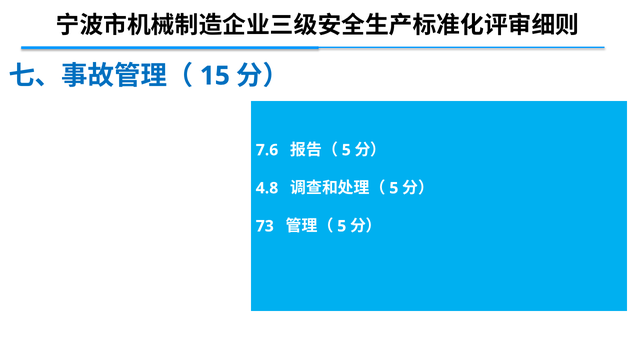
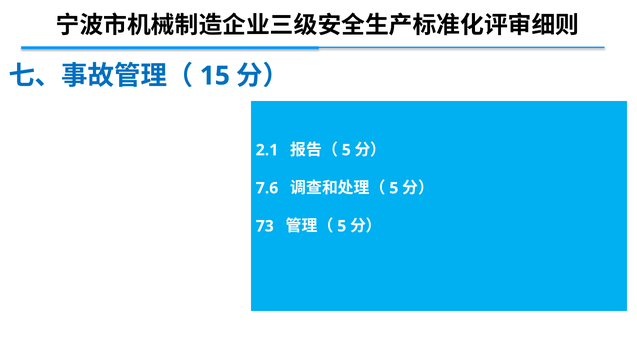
7.6: 7.6 -> 2.1 (267, 150)
4.8: 4.8 -> 7.6 (267, 188)
